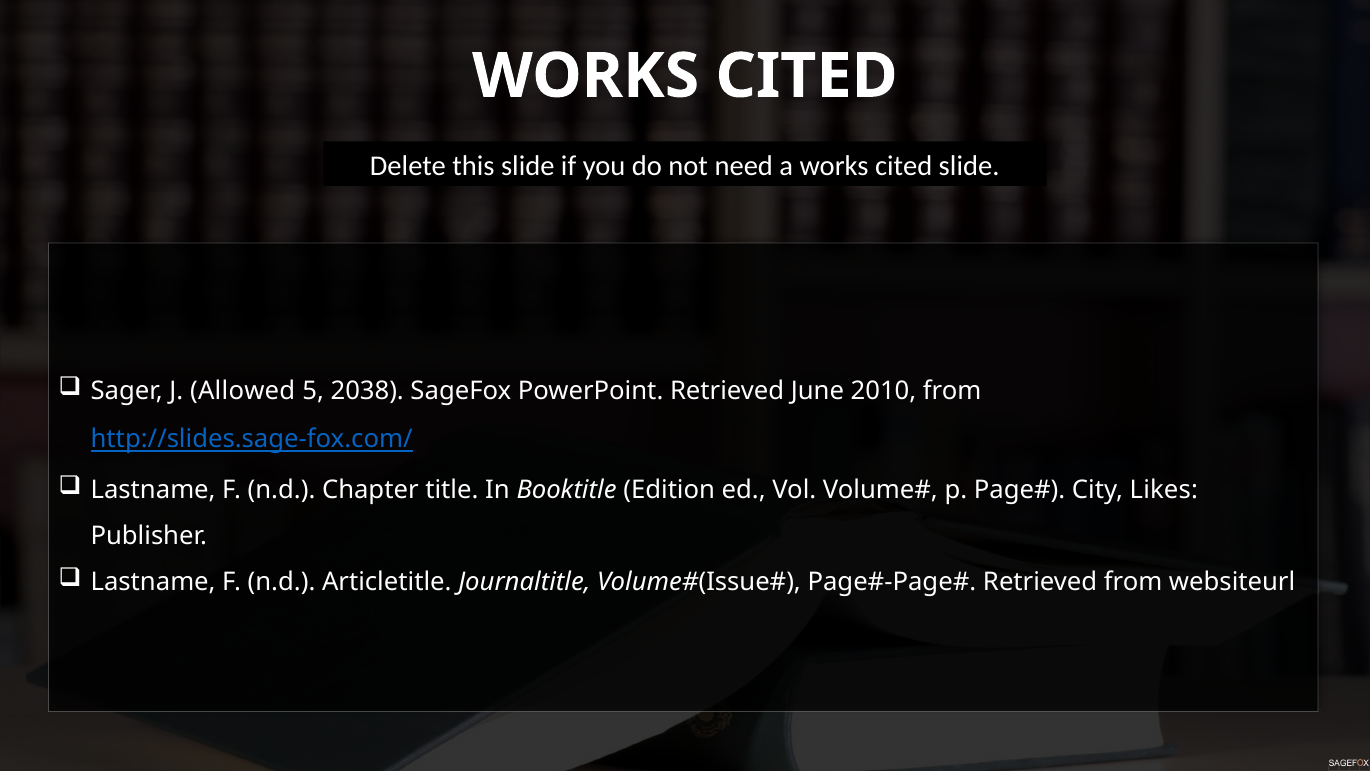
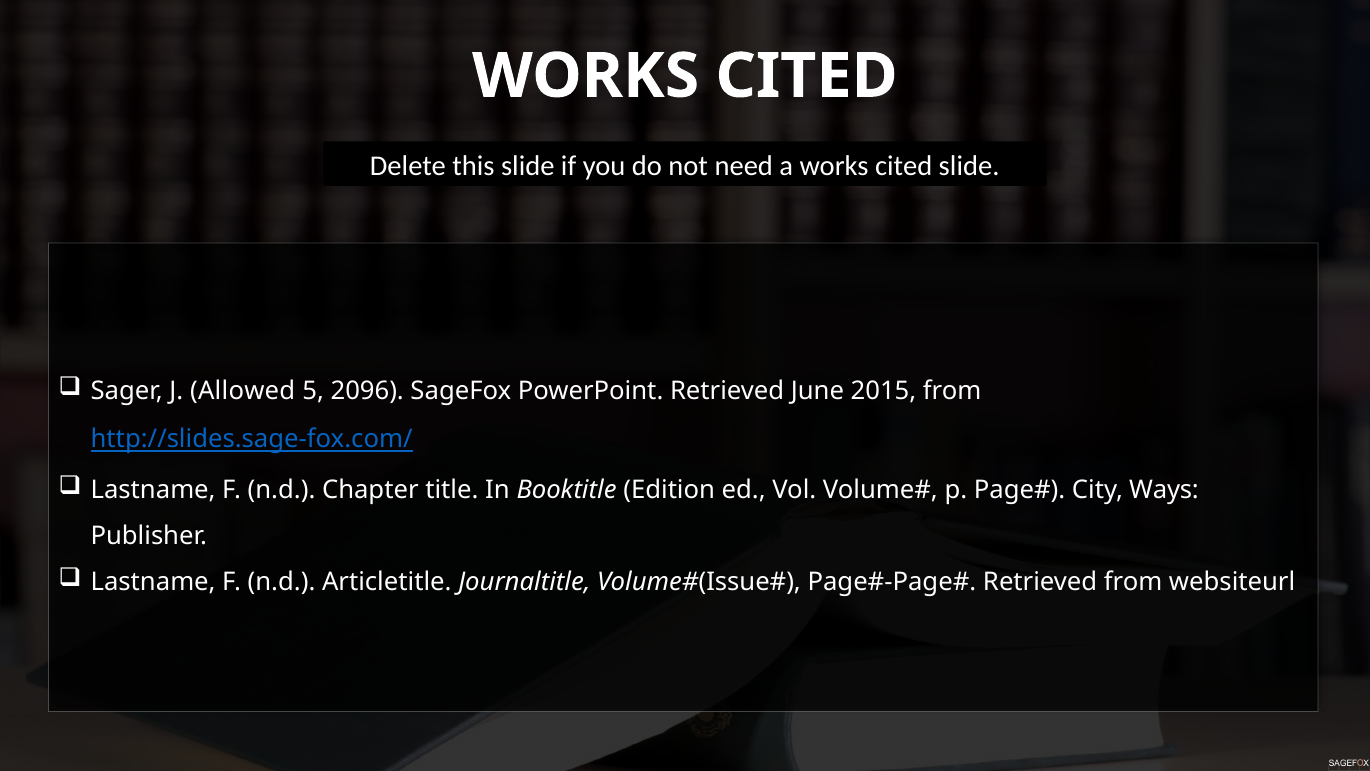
2038: 2038 -> 2096 (367, 391)
2010: 2010 -> 2015 (883, 391)
Likes: Likes -> Ways (1164, 490)
